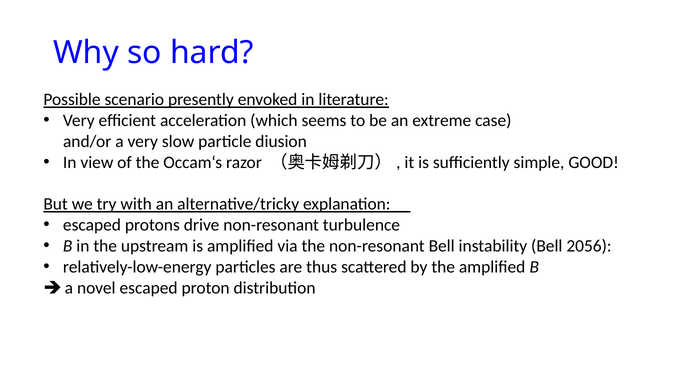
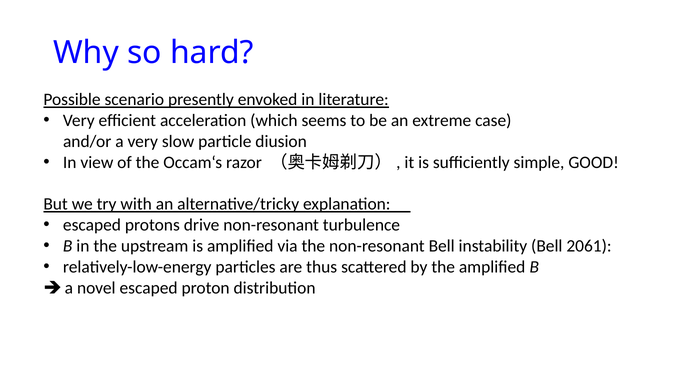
2056: 2056 -> 2061 (589, 246)
